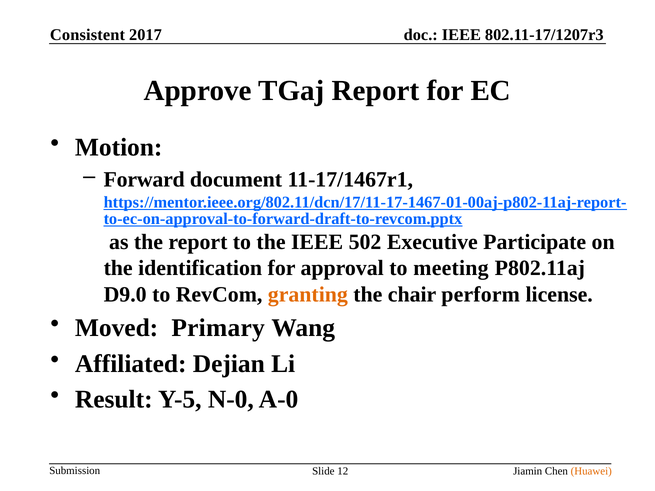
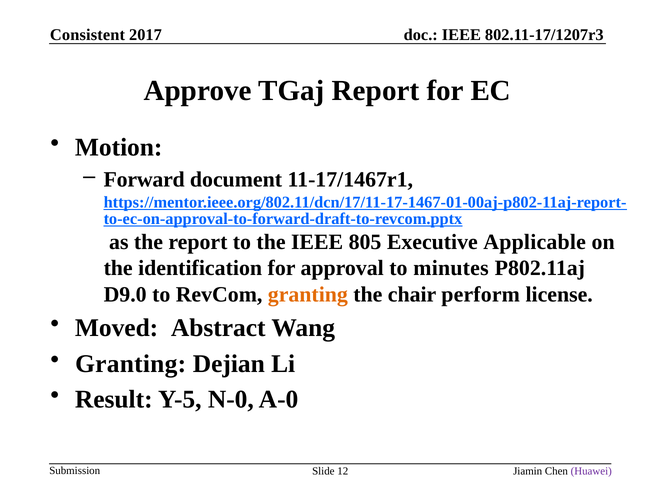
502: 502 -> 805 (365, 242)
Participate: Participate -> Applicable (535, 242)
meeting: meeting -> minutes (451, 268)
Primary: Primary -> Abstract (218, 328)
Affiliated: Affiliated -> Granting (131, 364)
Huawei colour: orange -> purple (591, 471)
